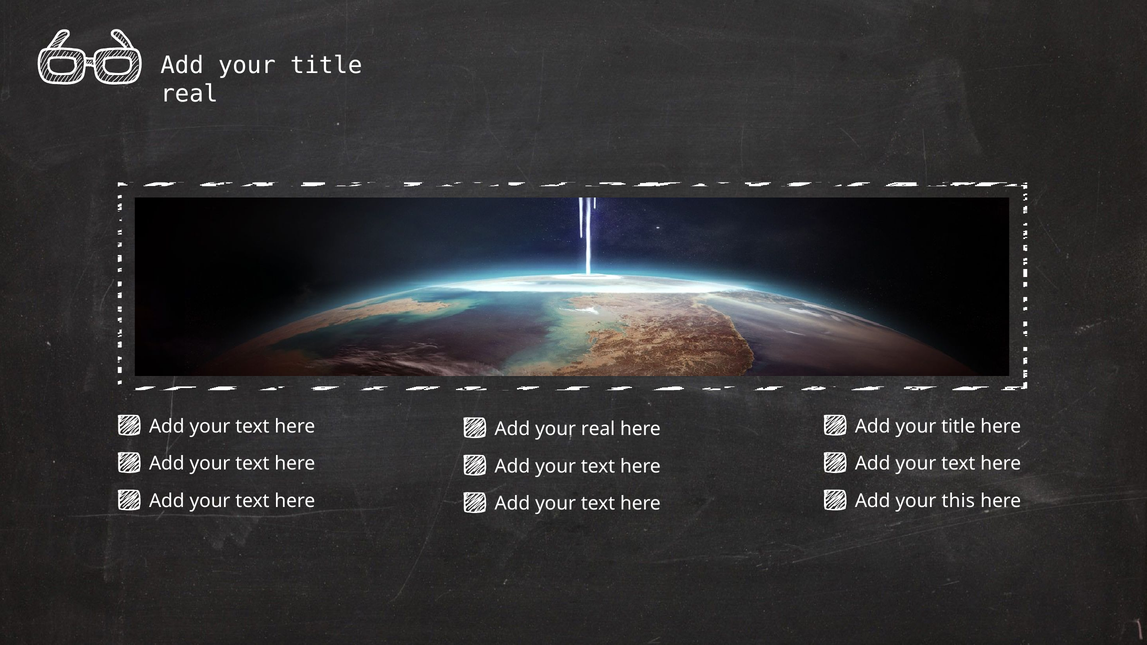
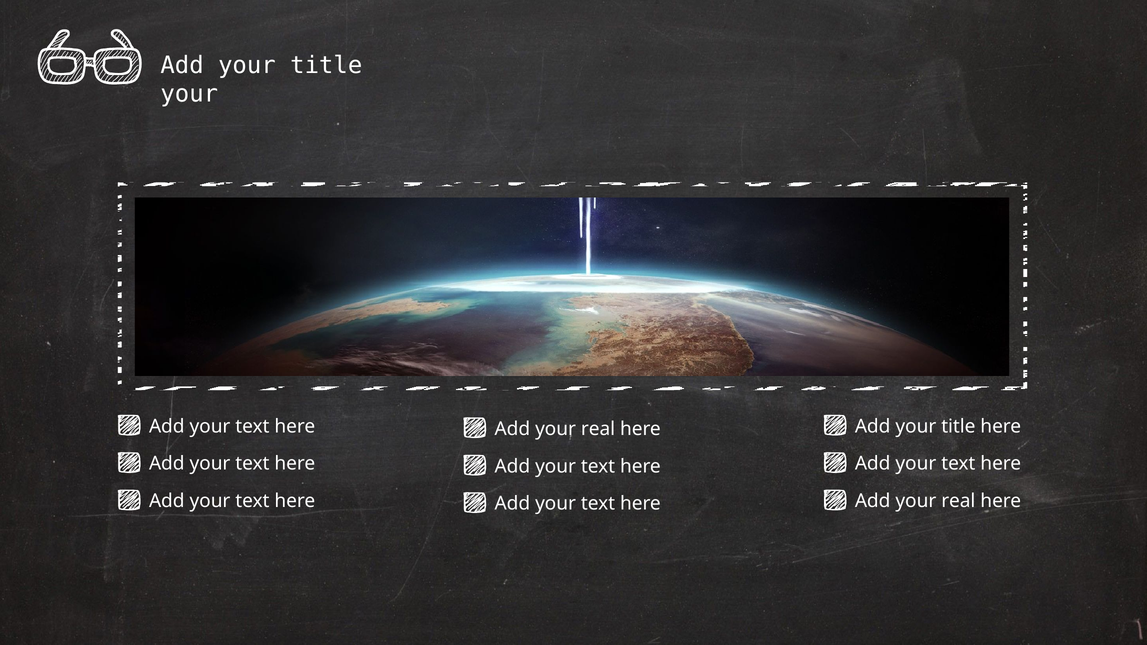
real: real -> your (189, 94)
this: this -> real (958, 501)
